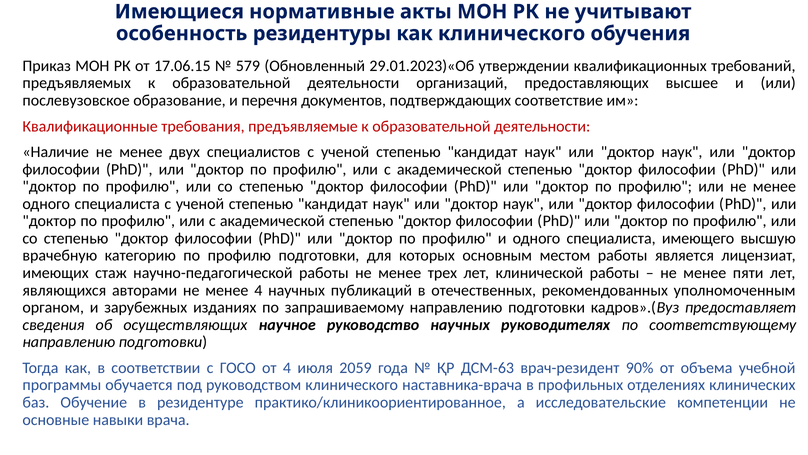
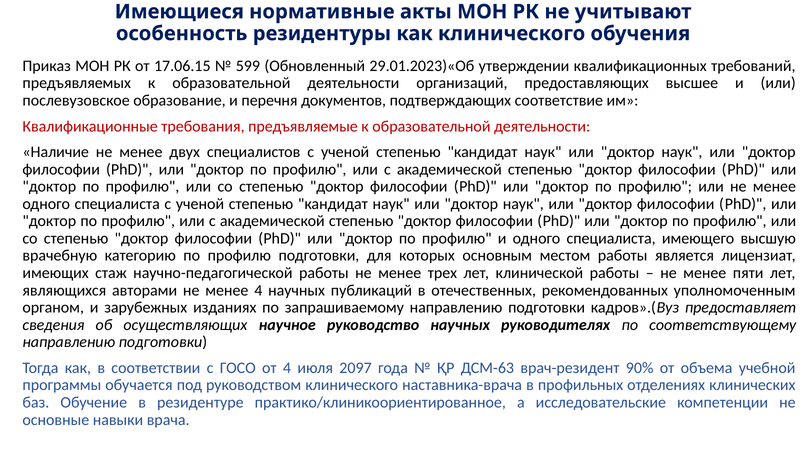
579: 579 -> 599 (248, 66)
2059: 2059 -> 2097 (356, 367)
